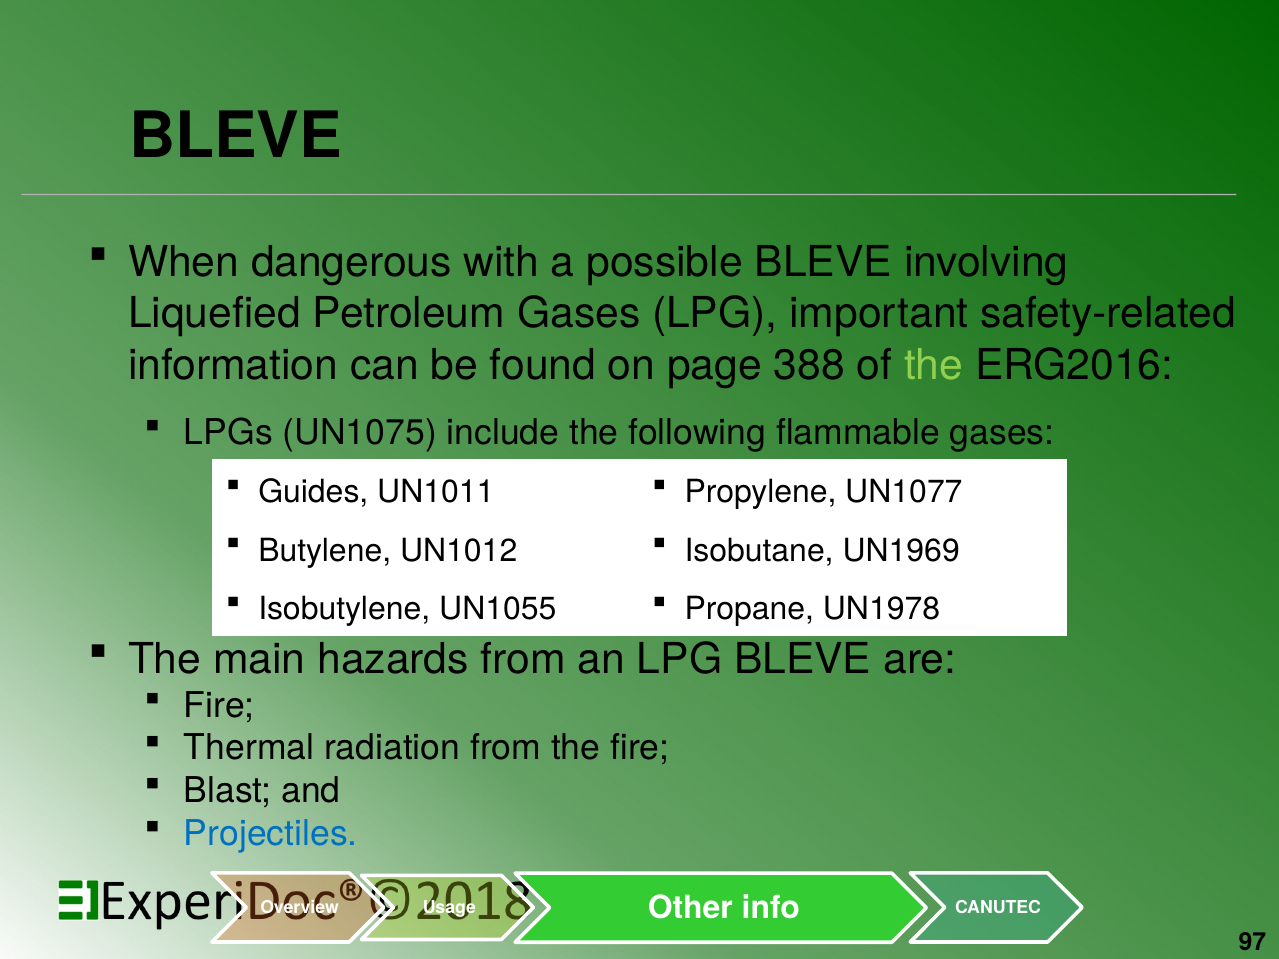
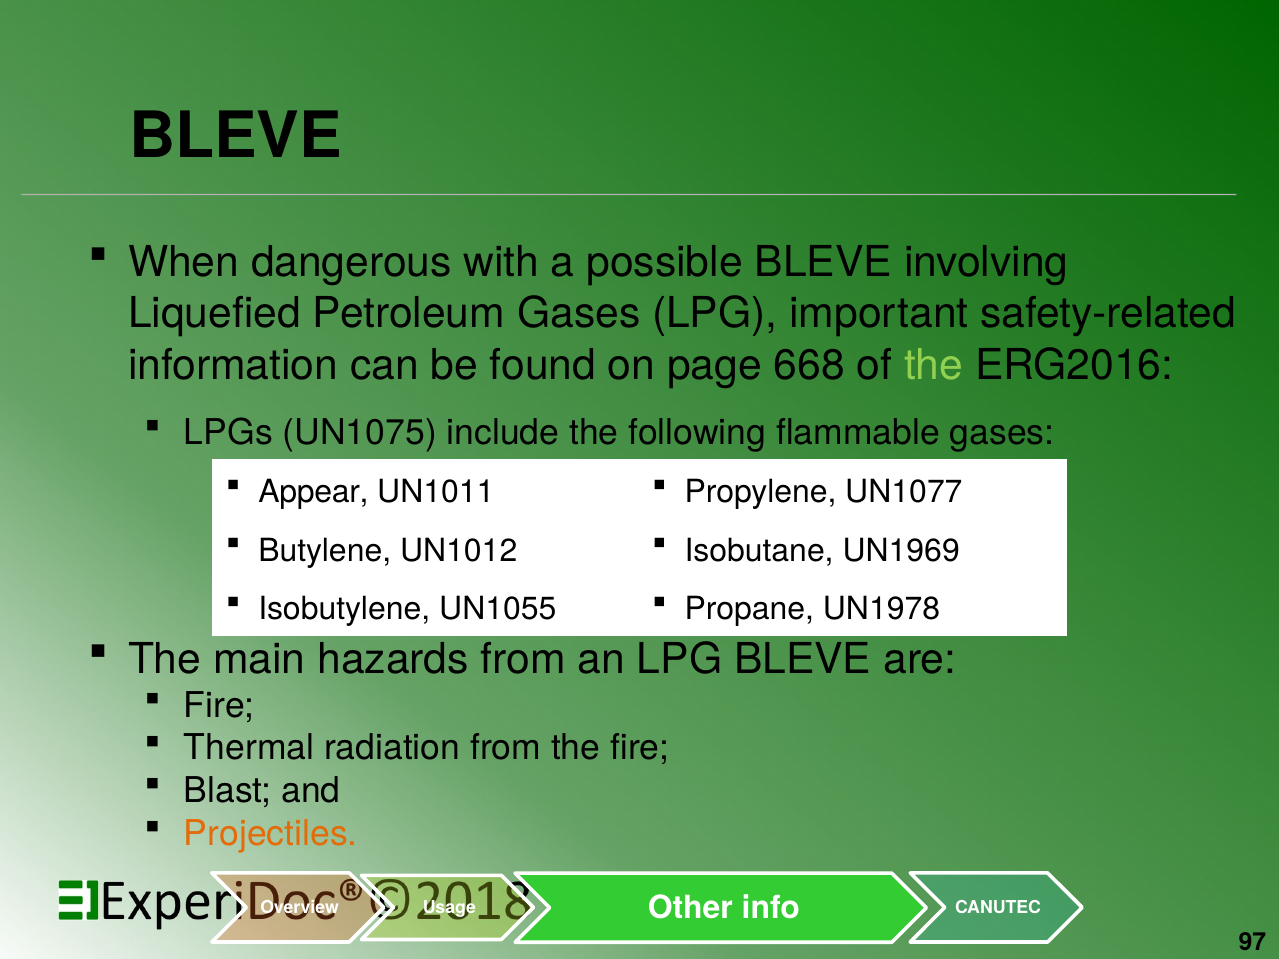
388: 388 -> 668 (809, 365)
Guides: Guides -> Appear (313, 492)
Projectiles colour: blue -> orange (271, 834)
